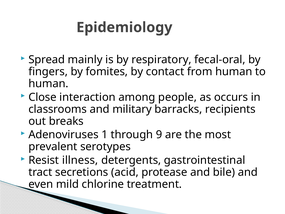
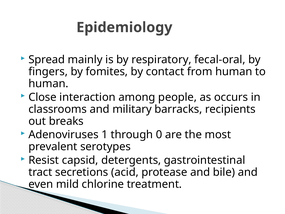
9: 9 -> 0 (159, 135)
illness: illness -> capsid (80, 160)
